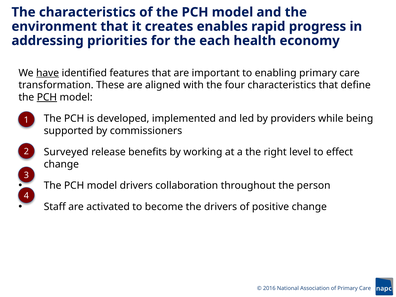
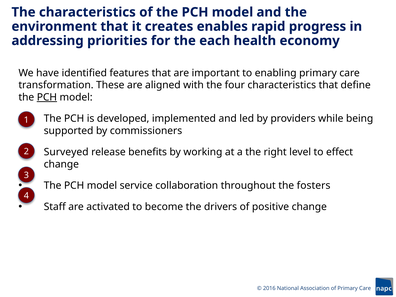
have underline: present -> none (48, 73)
model drivers: drivers -> service (136, 186)
person: person -> fosters (314, 186)
